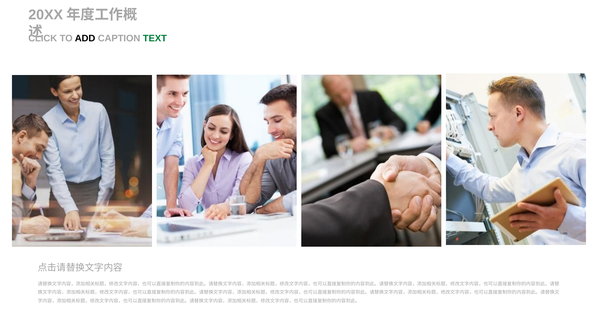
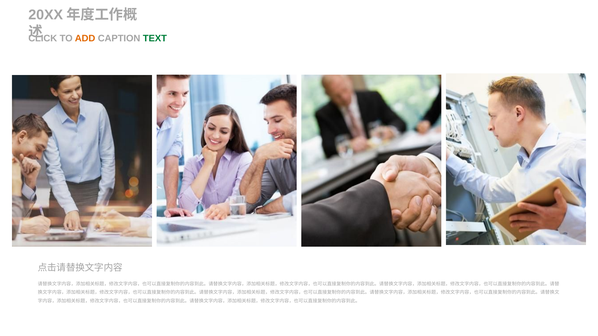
ADD colour: black -> orange (85, 38)
